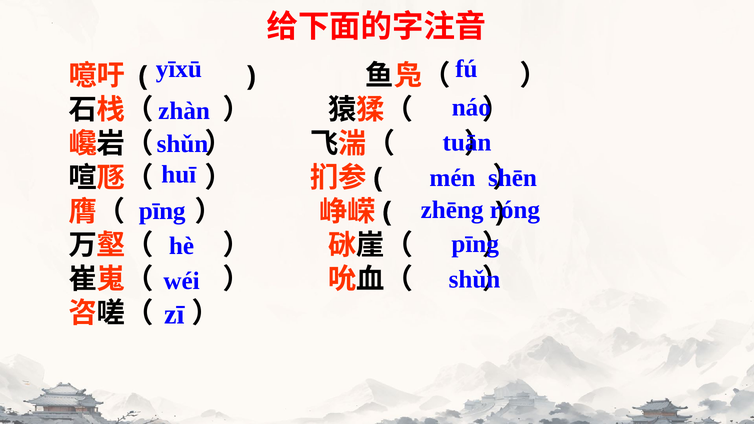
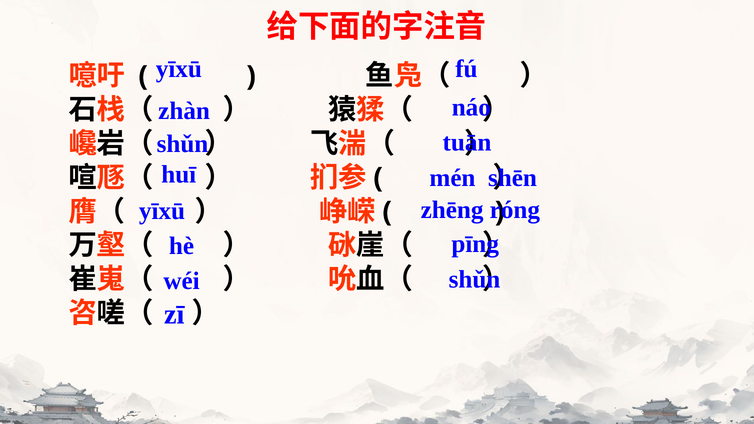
pīng: pīng -> yīxū (162, 211)
